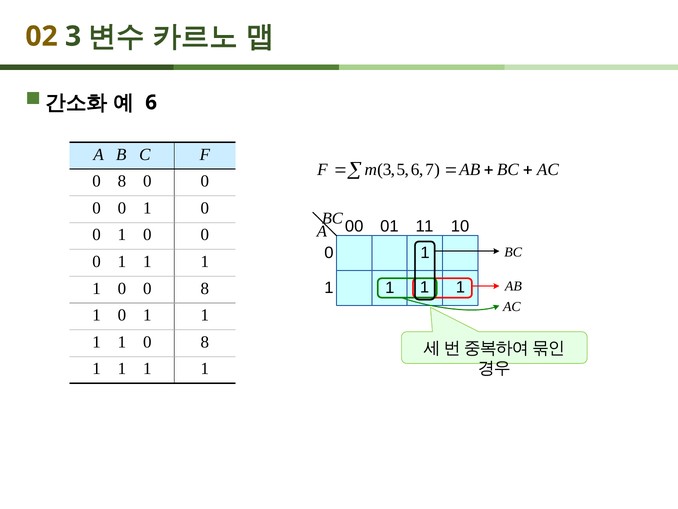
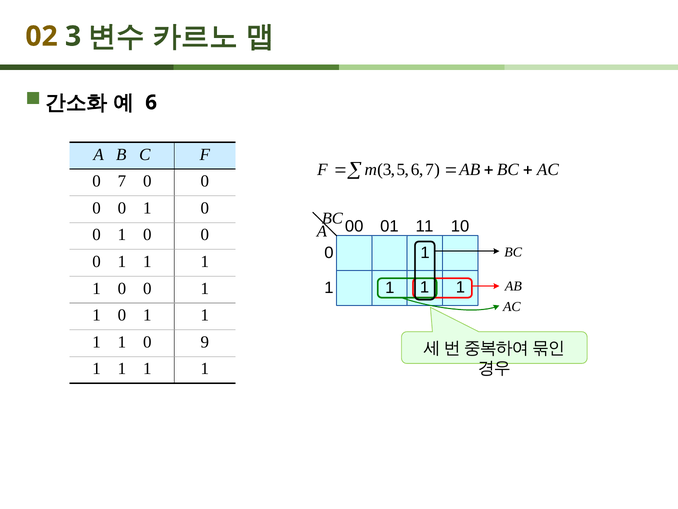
8: 8 -> 7 (122, 181)
8: 8 -> 1 (205, 288)
1 0 8: 8 -> 9 (205, 342)
